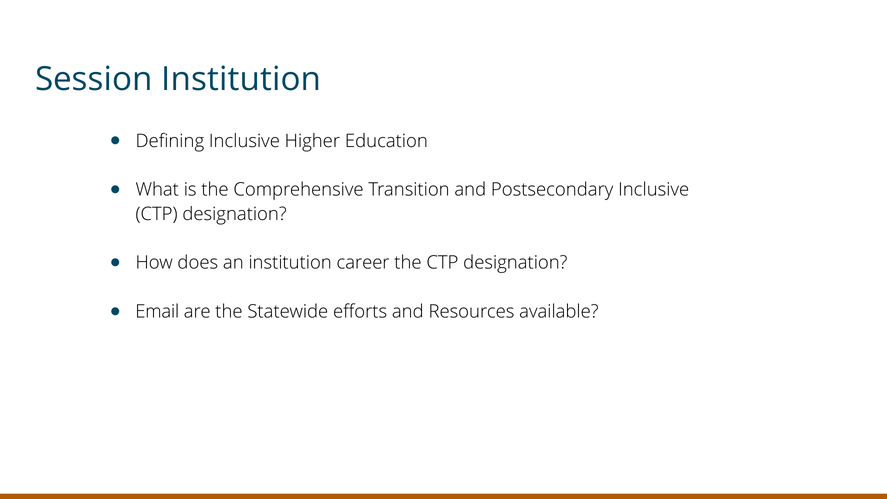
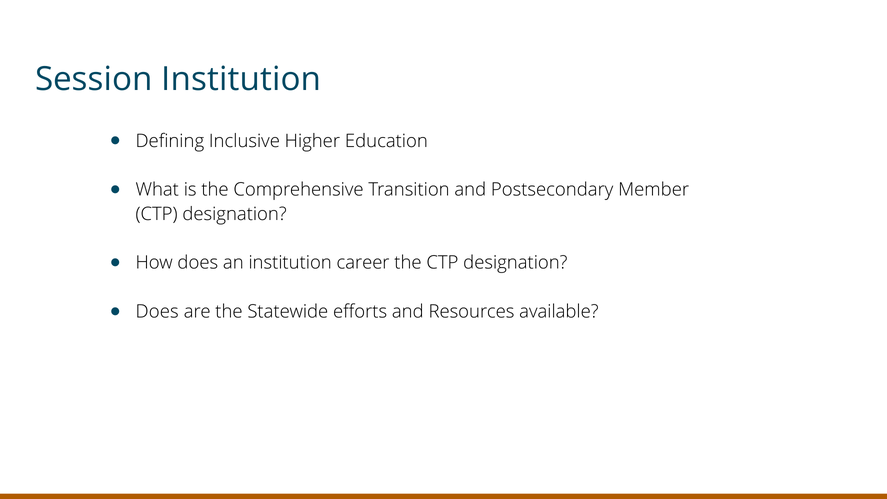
Postsecondary Inclusive: Inclusive -> Member (654, 190)
Email: Email -> Does (157, 312)
